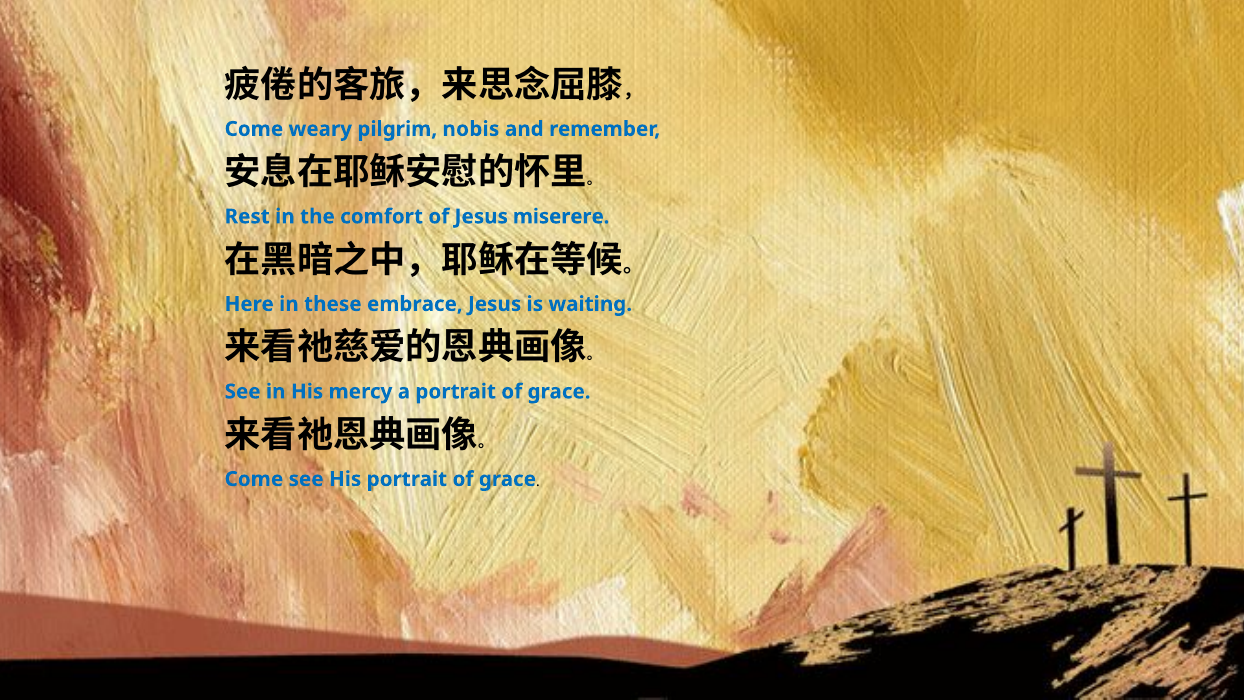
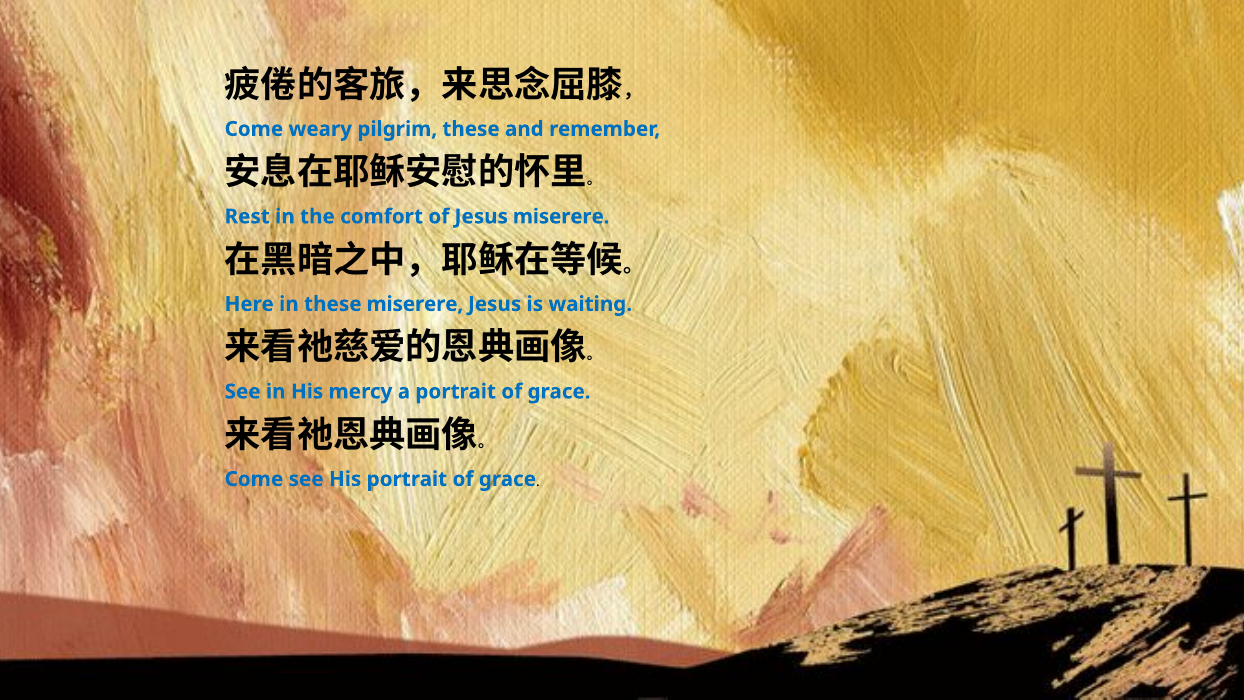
pilgrim nobis: nobis -> these (471, 129)
these embrace: embrace -> miserere (415, 304)
